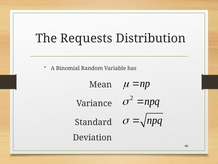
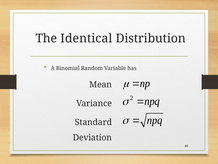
Requests: Requests -> Identical (86, 38)
